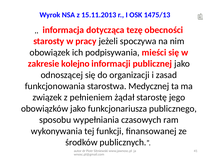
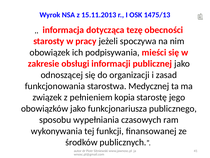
kolejno: kolejno -> obsługi (75, 63)
żądał: żądał -> kopia (125, 97)
